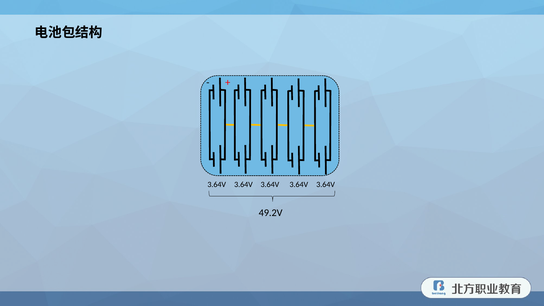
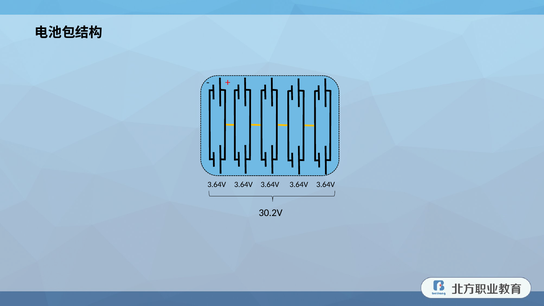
49.2V: 49.2V -> 30.2V (271, 213)
